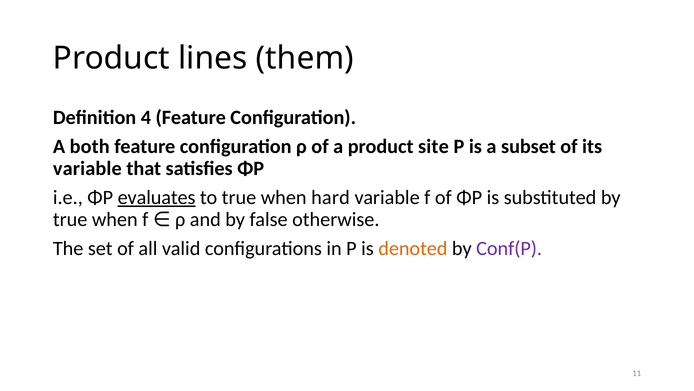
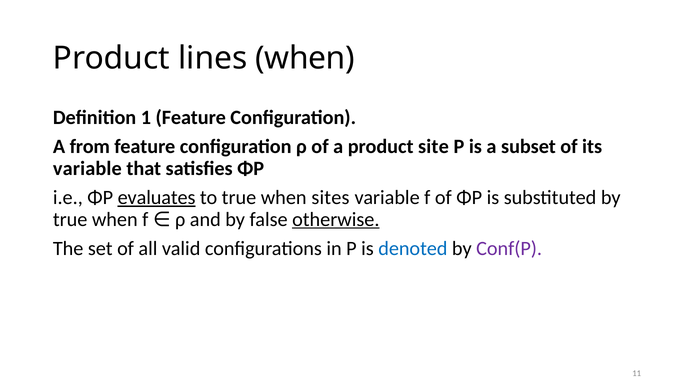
lines them: them -> when (305, 58)
4: 4 -> 1 (146, 117)
both: both -> from (90, 146)
hard: hard -> sites (330, 197)
otherwise underline: none -> present (336, 219)
denoted colour: orange -> blue (413, 248)
